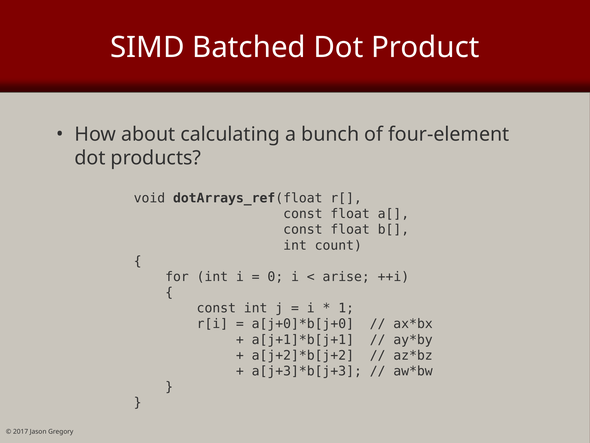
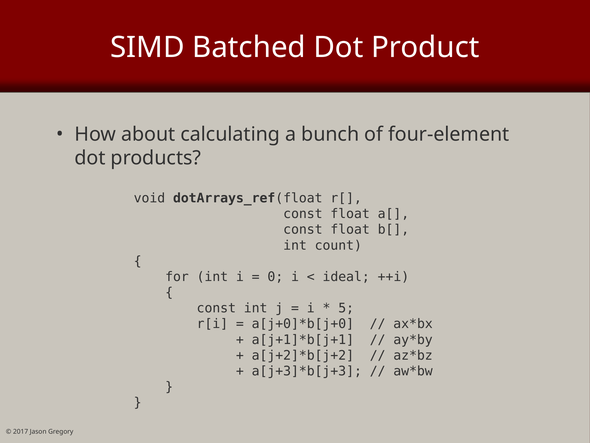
arise: arise -> ideal (346, 277)
1: 1 -> 5 (346, 308)
